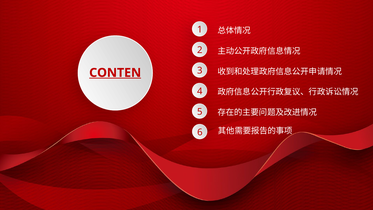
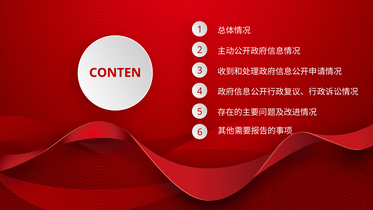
CONTEN underline: present -> none (115, 73)
